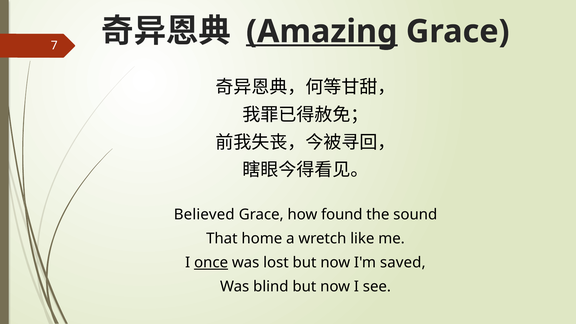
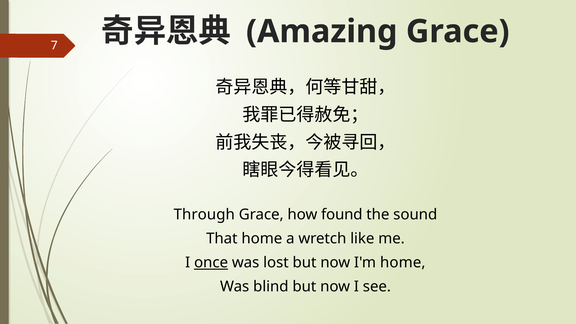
Amazing underline: present -> none (322, 32)
Believed: Believed -> Through (204, 215)
I'm saved: saved -> home (403, 263)
